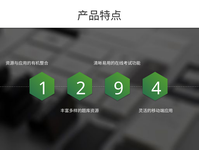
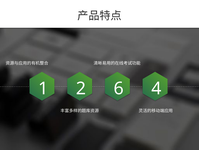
9: 9 -> 6 (119, 88)
